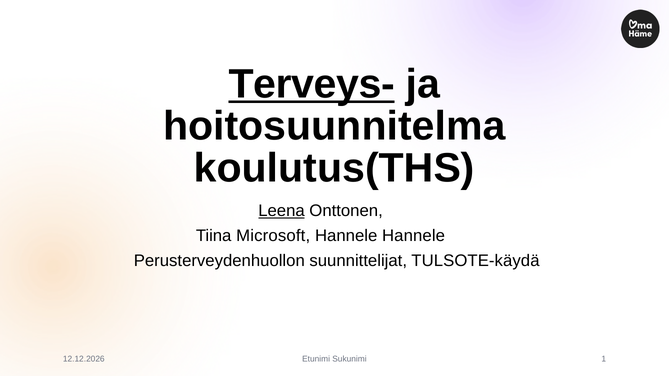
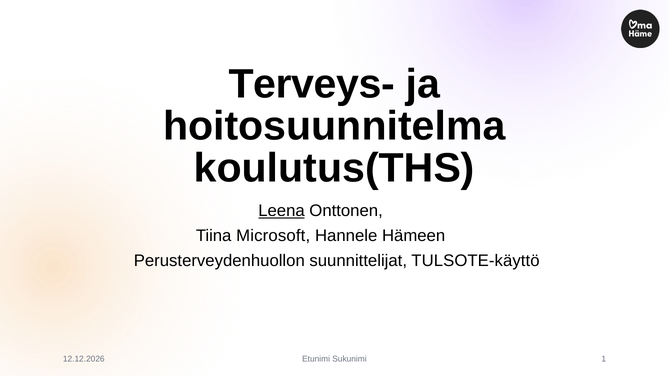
Terveys- underline: present -> none (312, 84)
Hannele Hannele: Hannele -> Hämeen (414, 236)
TULSOTE-käydä: TULSOTE-käydä -> TULSOTE-käyttö (475, 261)
